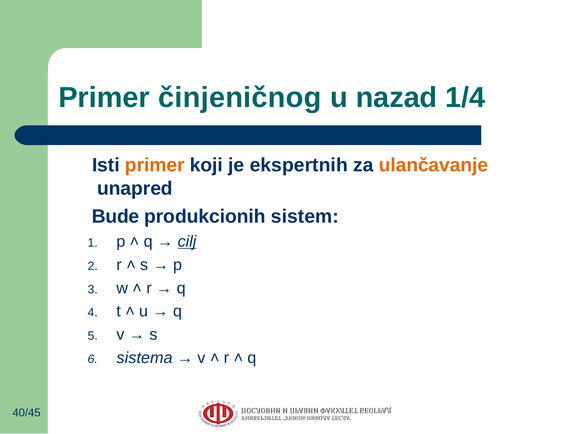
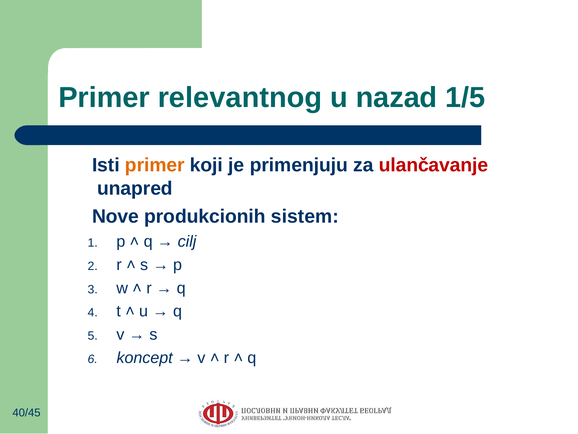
činjeničnog: činjeničnog -> relevantnog (240, 98)
1/4: 1/4 -> 1/5 (465, 98)
ekspertnih: ekspertnih -> primenjuju (299, 165)
ulančavanje colour: orange -> red (433, 165)
Bude: Bude -> Nove (115, 216)
cilj underline: present -> none (187, 241)
sistema: sistema -> koncept (145, 358)
